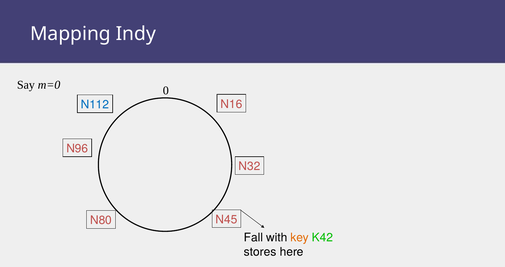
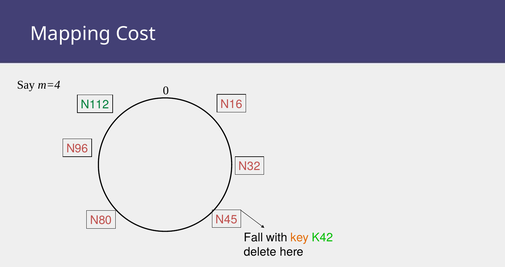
Indy: Indy -> Cost (136, 34)
m=0: m=0 -> m=4 (49, 85)
N112 colour: blue -> green (95, 104)
stores: stores -> delete (260, 252)
